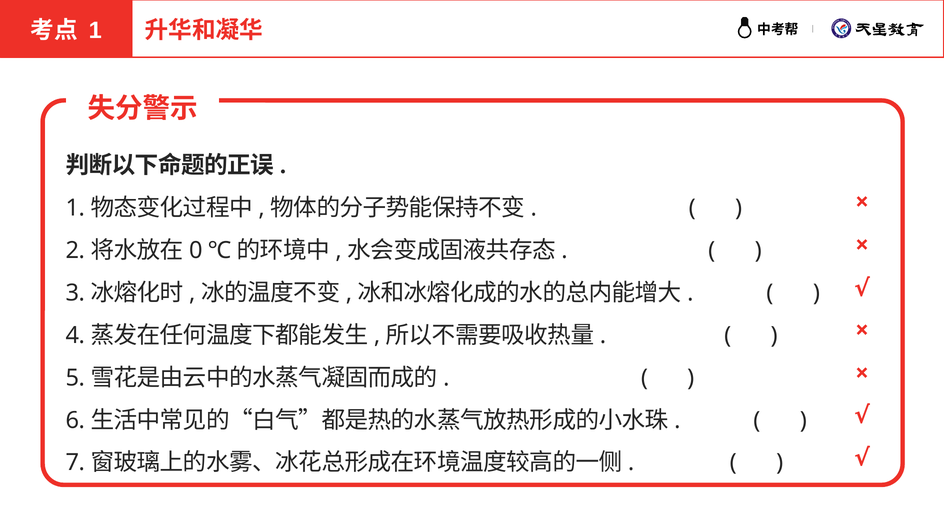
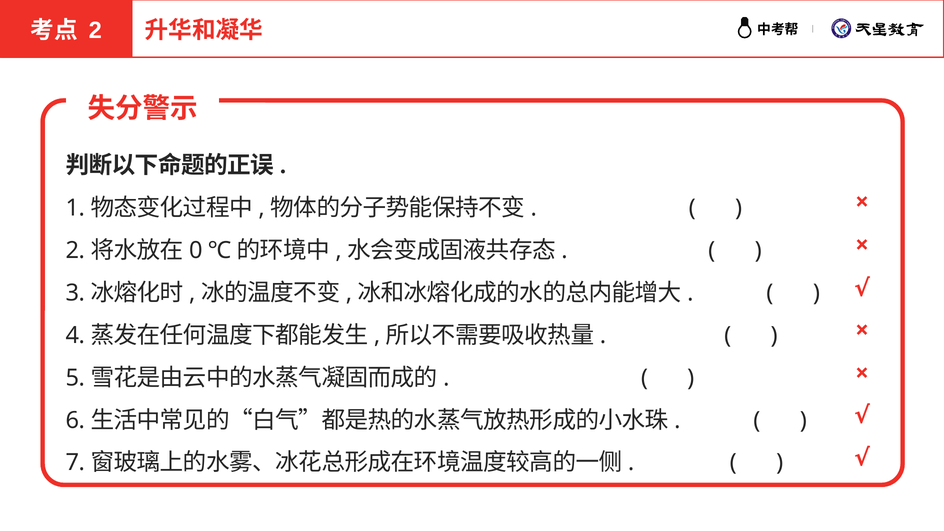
1: 1 -> 2 (95, 30)
